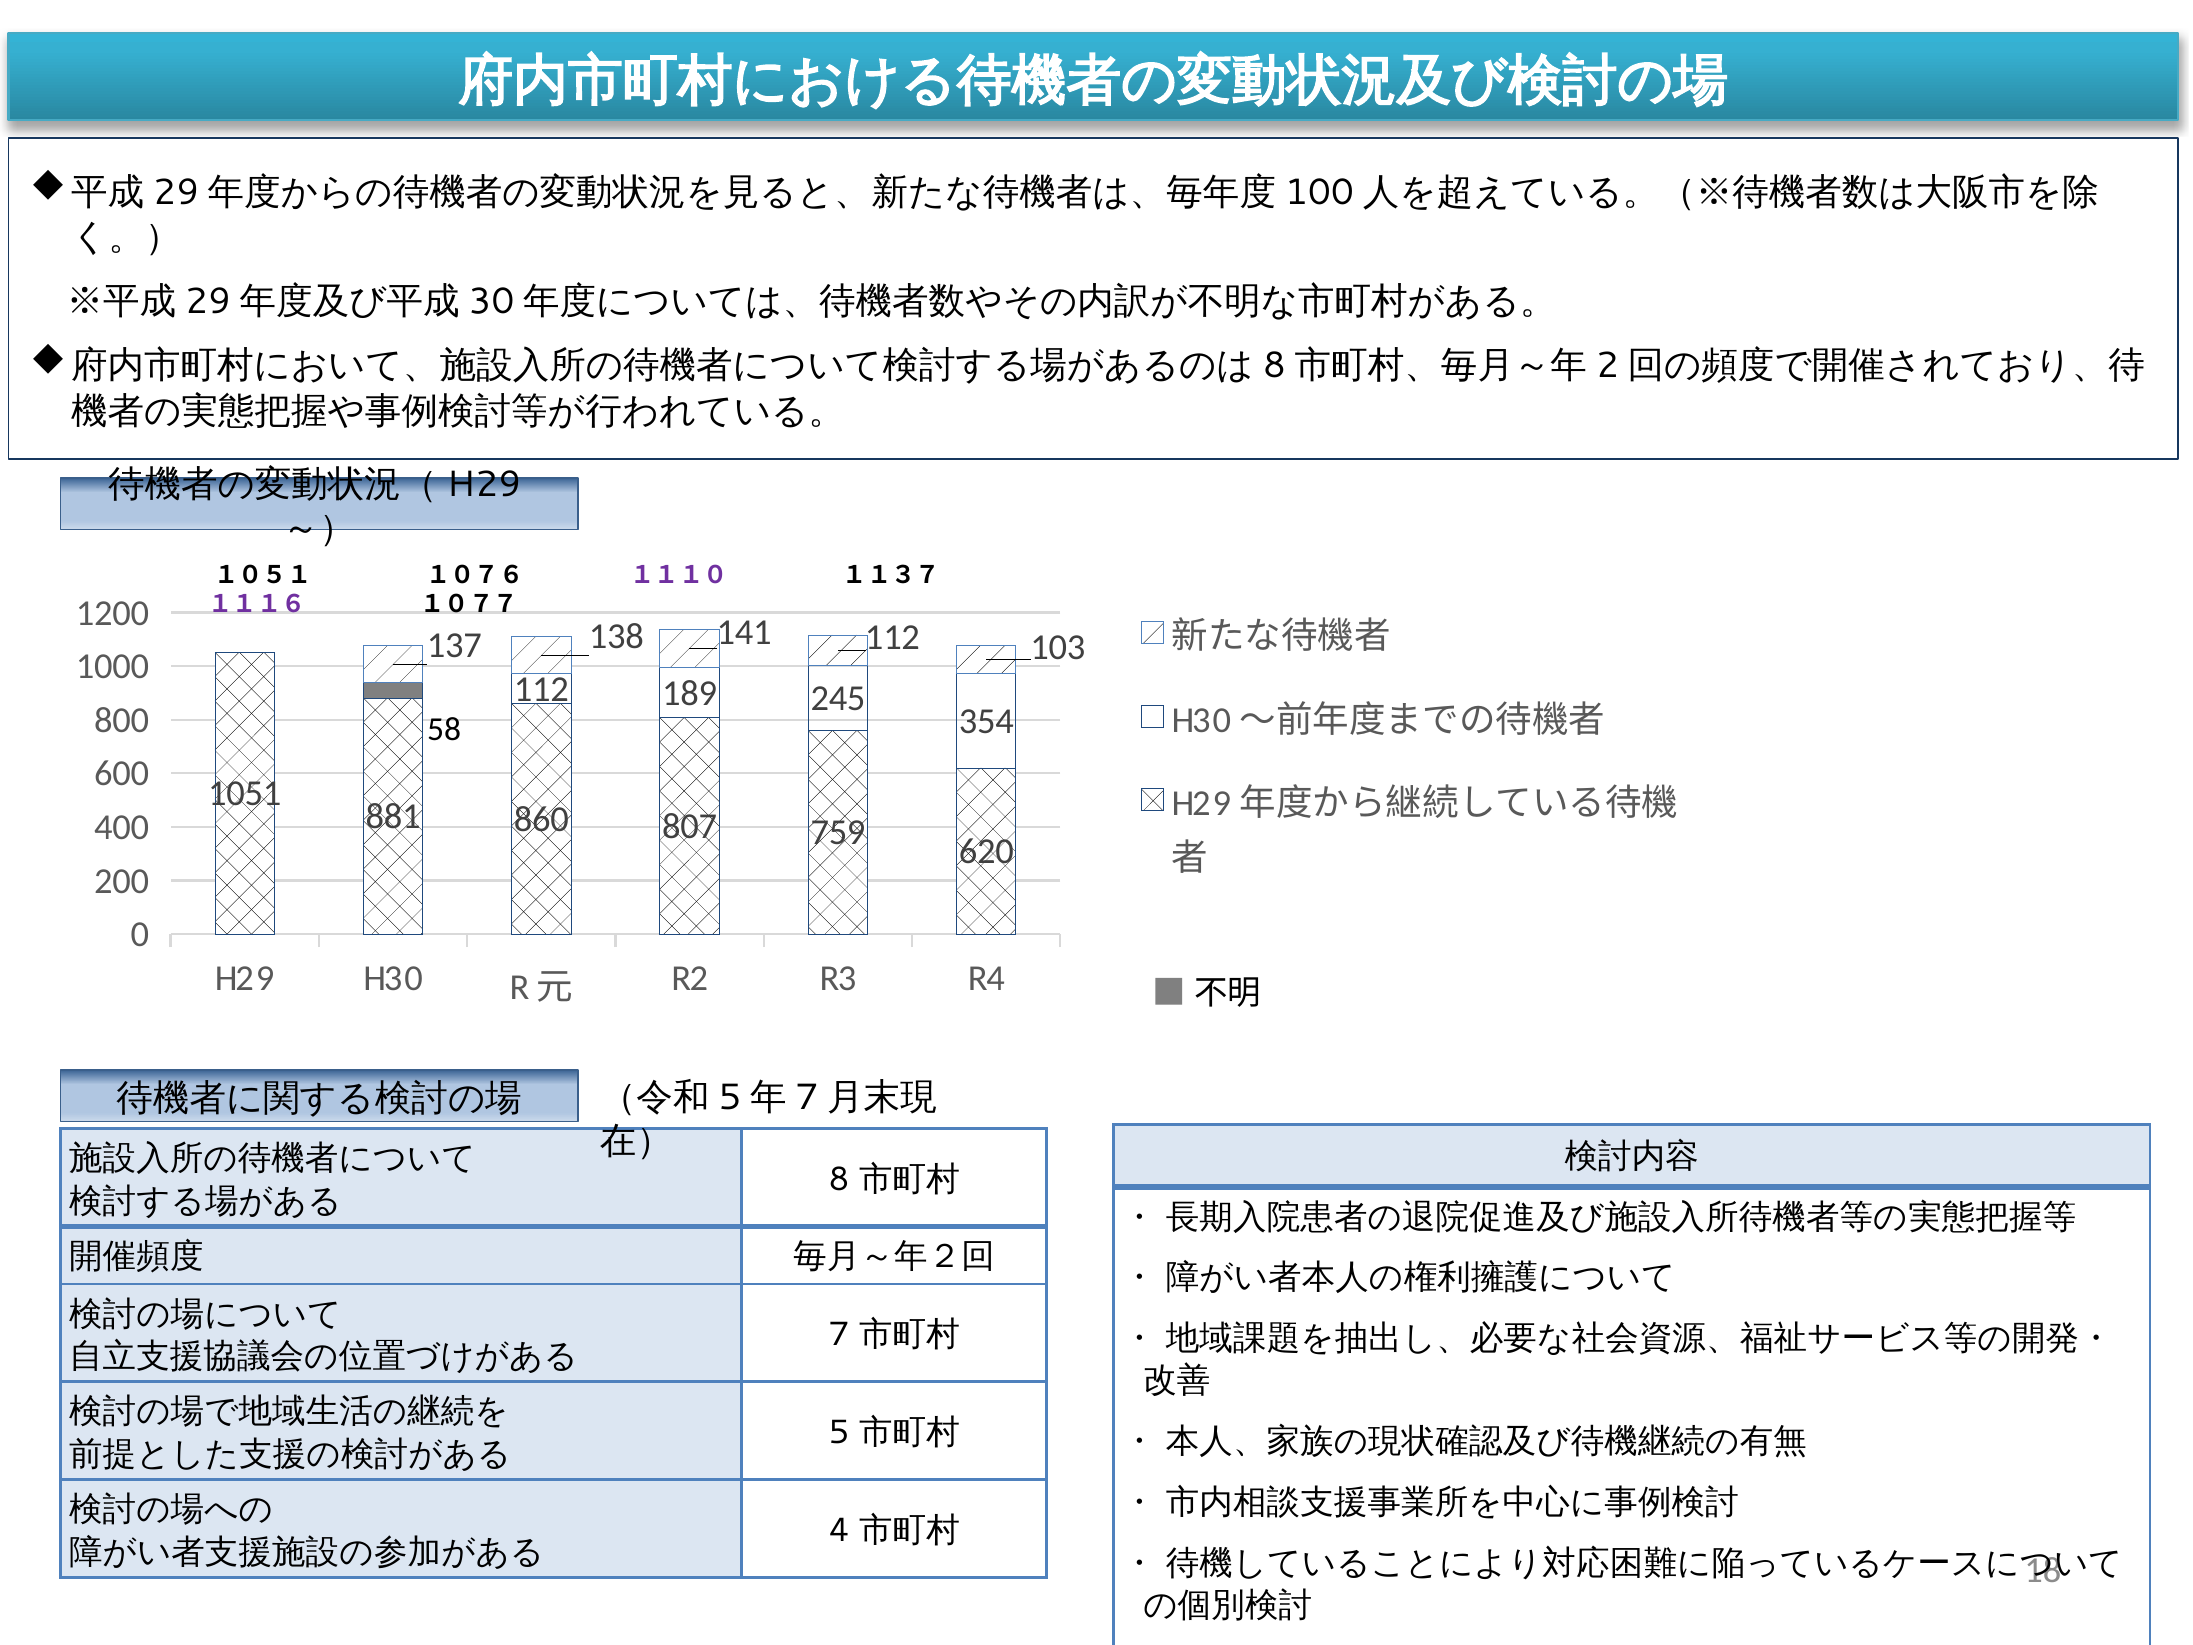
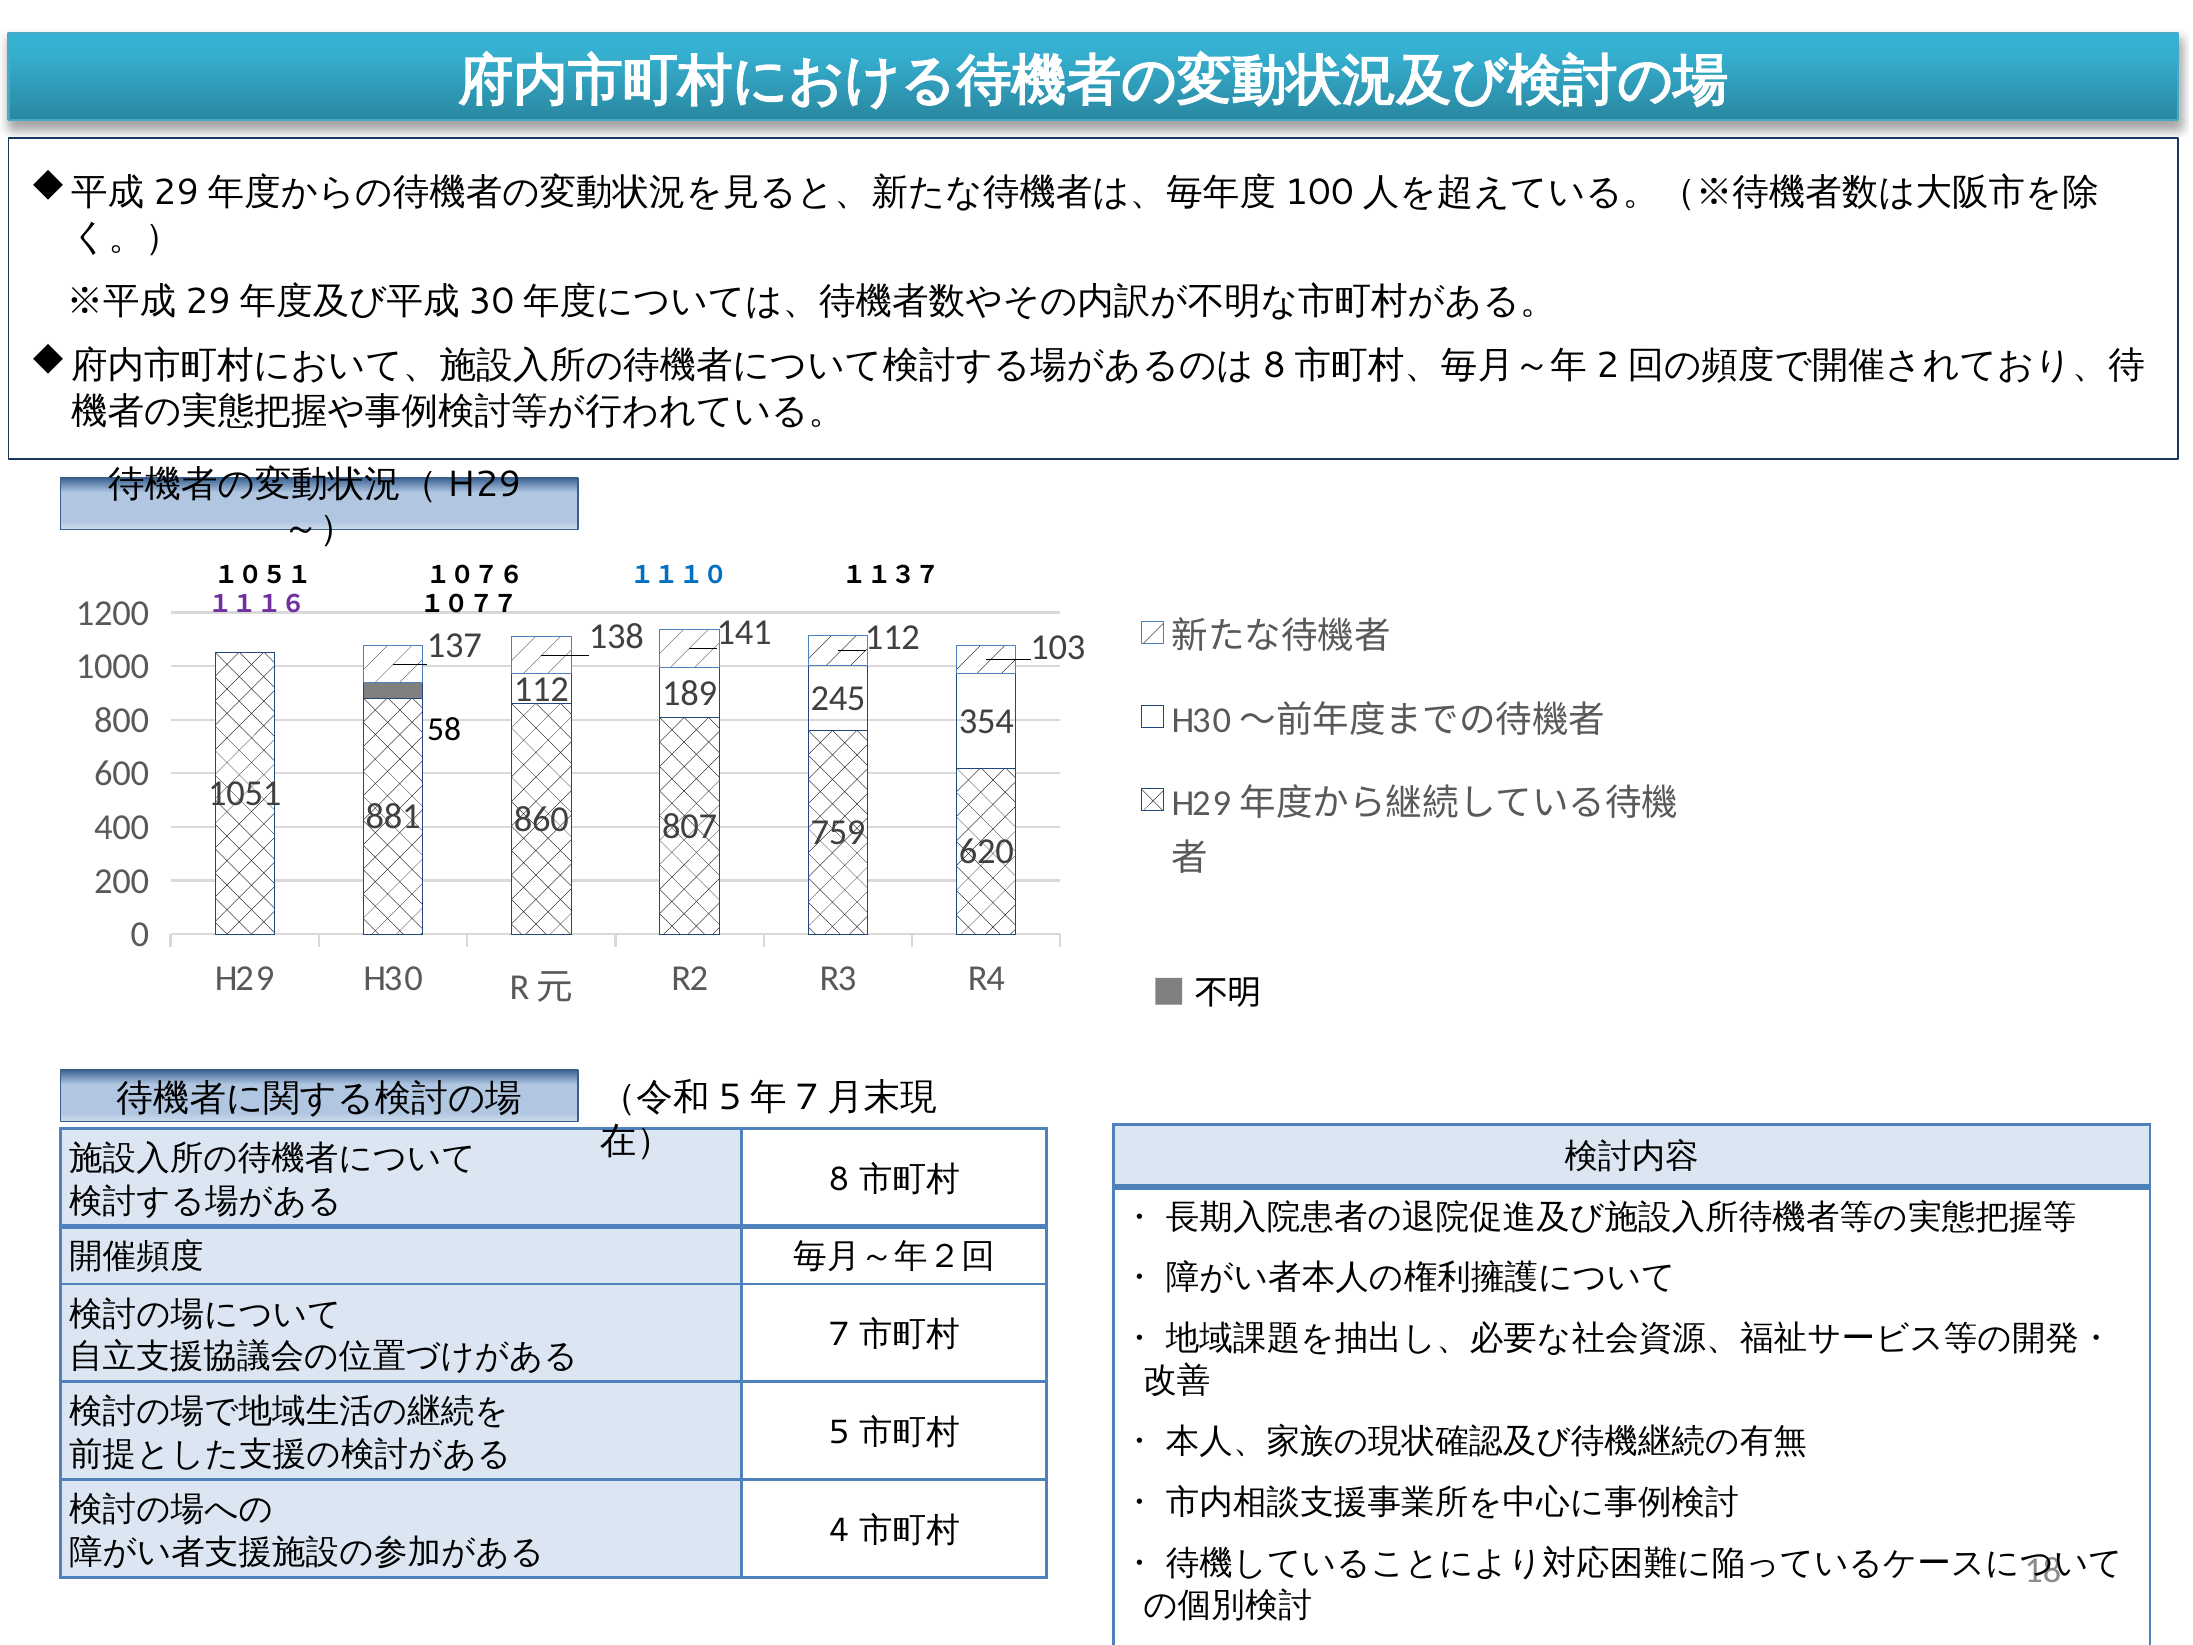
１１１０ colour: purple -> blue (679, 575)
